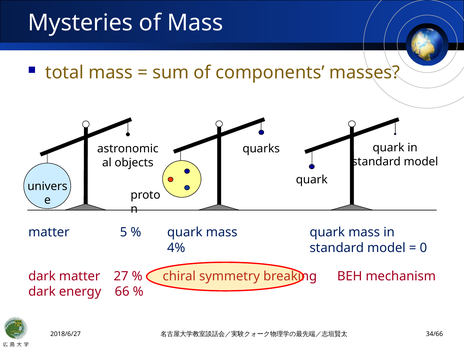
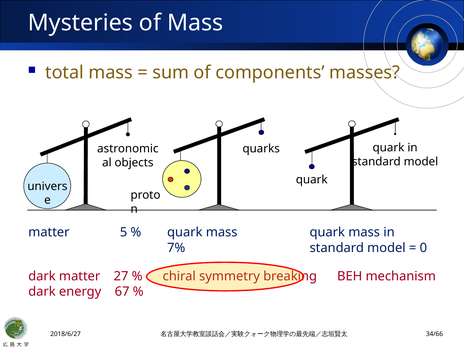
4%: 4% -> 7% (176, 248)
66: 66 -> 67 (122, 292)
